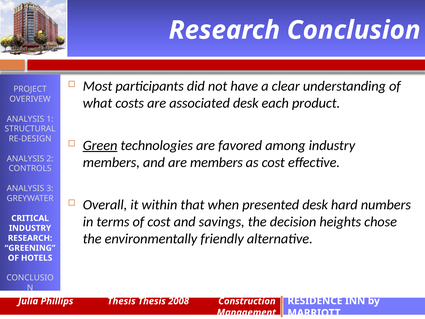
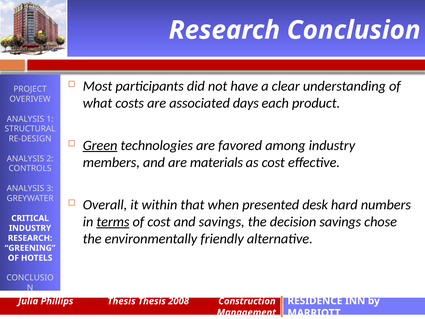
associated desk: desk -> days (246, 103)
are members: members -> materials (216, 162)
terms underline: none -> present (113, 221)
decision heights: heights -> savings (340, 221)
